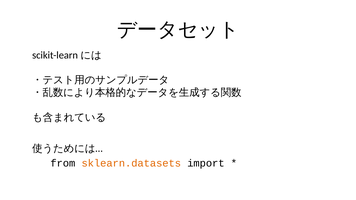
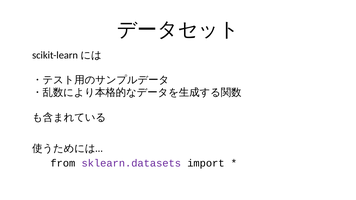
sklearn.datasets colour: orange -> purple (131, 163)
